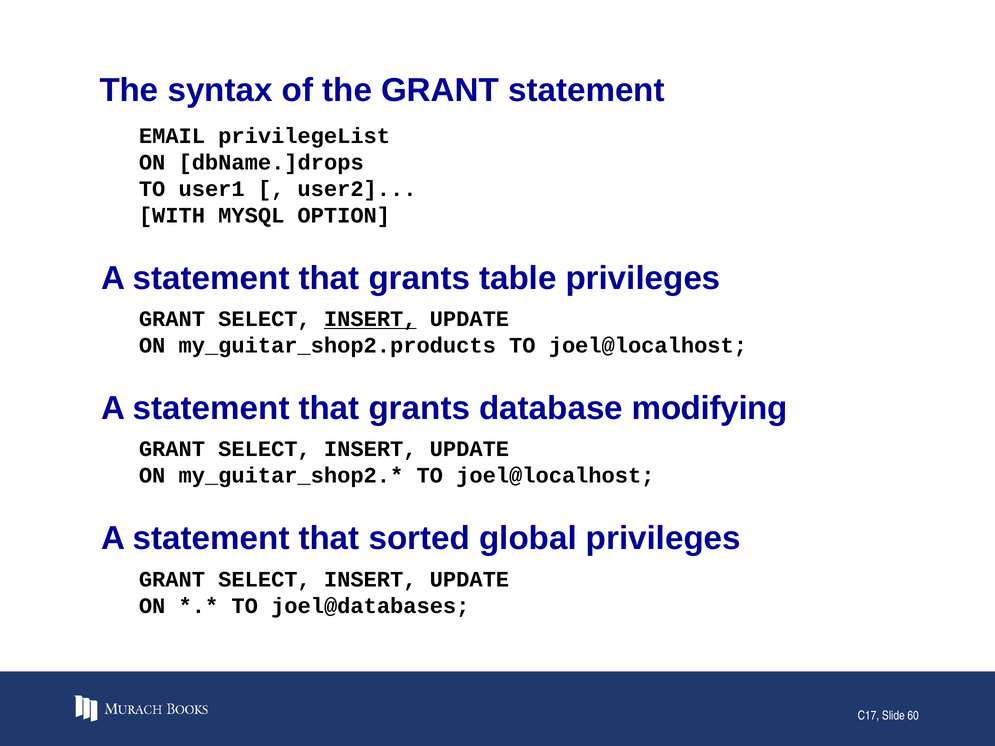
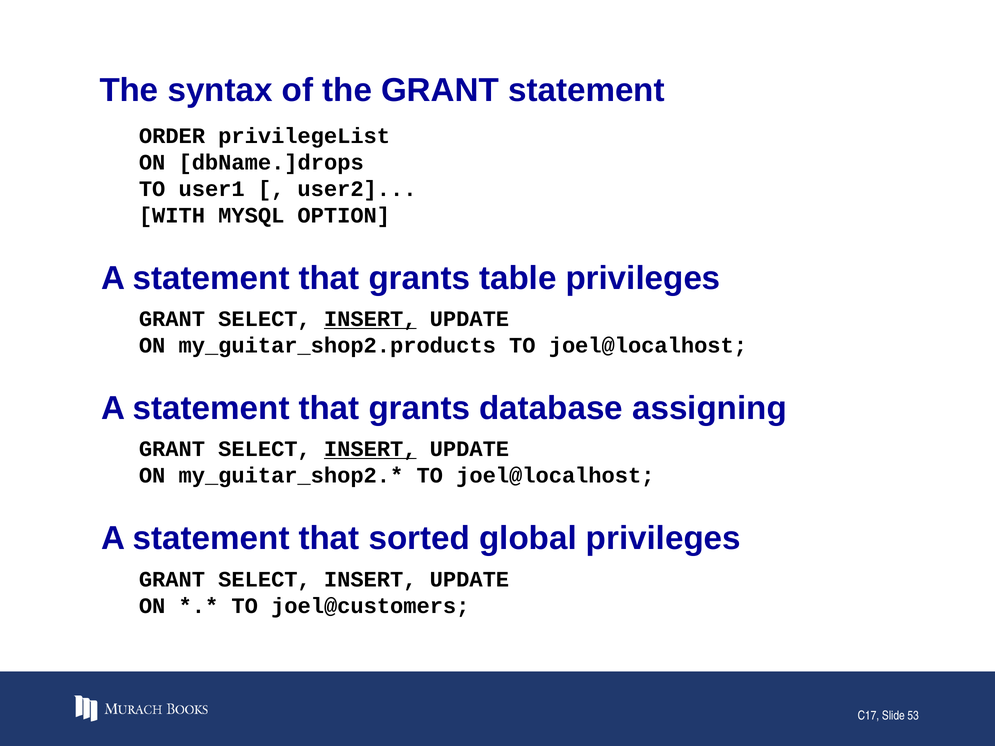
EMAIL: EMAIL -> ORDER (172, 136)
modifying: modifying -> assigning (710, 409)
INSERT underline: none -> present (370, 449)
joel@databases: joel@databases -> joel@customers (370, 606)
60: 60 -> 53 (913, 716)
